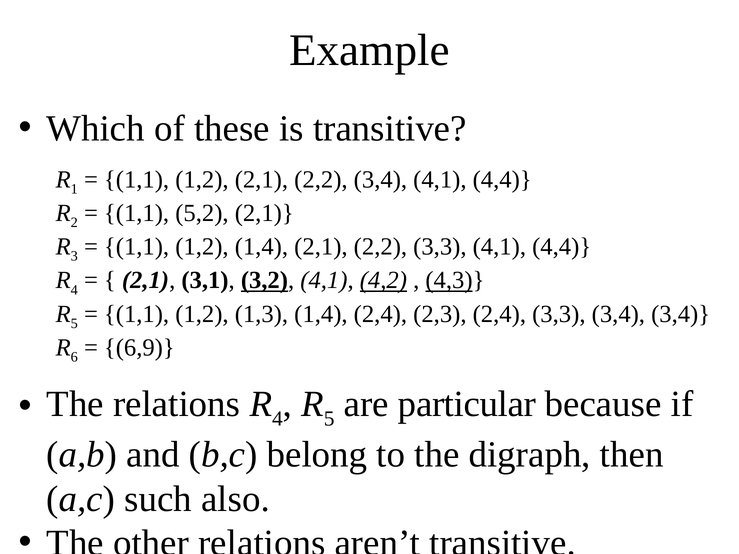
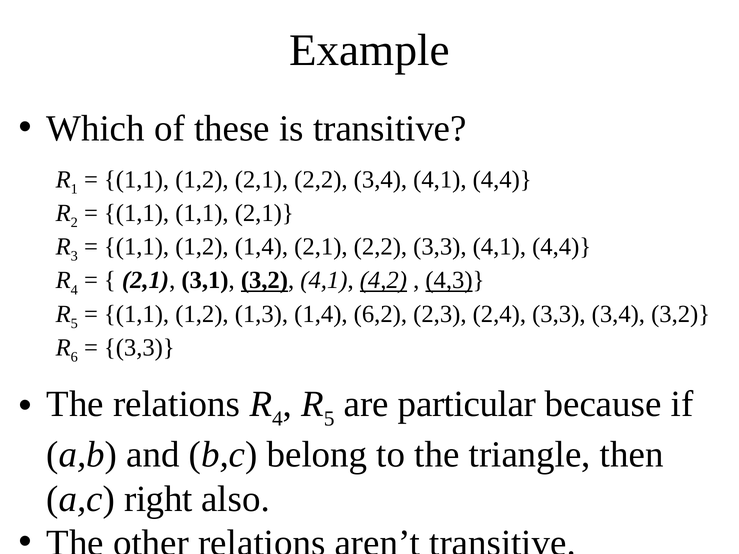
1,1 5,2: 5,2 -> 1,1 (202, 213)
1,4 2,4: 2,4 -> 6,2 (380, 314)
3,4 3,4: 3,4 -> 3,2 (681, 314)
6,9: 6,9 -> 3,3 (139, 348)
digraph: digraph -> triangle (530, 455)
such: such -> right (158, 499)
